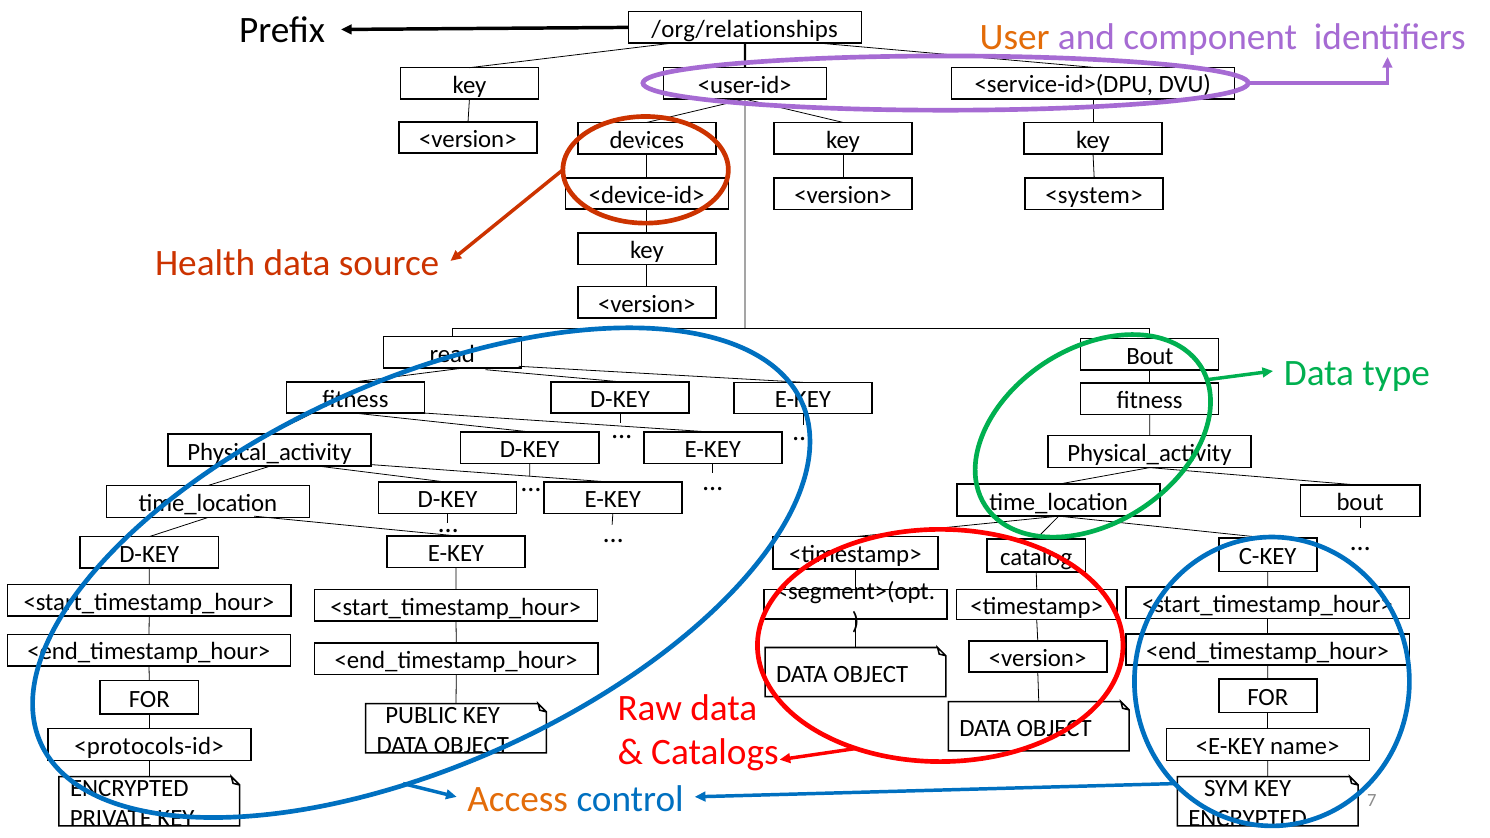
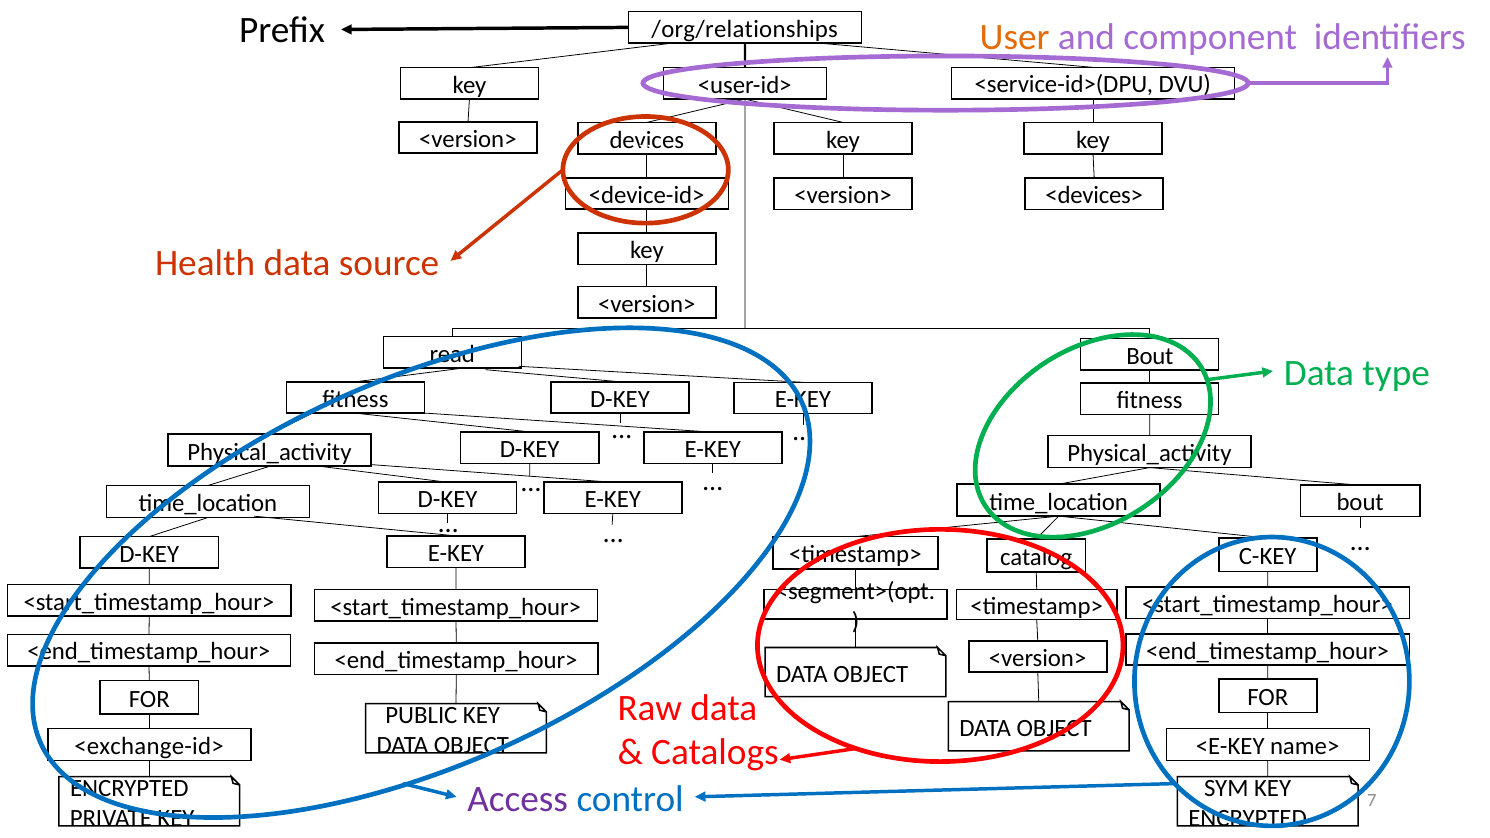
<system>: <system> -> <devices> (1094, 196)
<protocols-id>: <protocols-id> -> <exchange-id> (149, 746)
Access colour: orange -> purple (518, 800)
